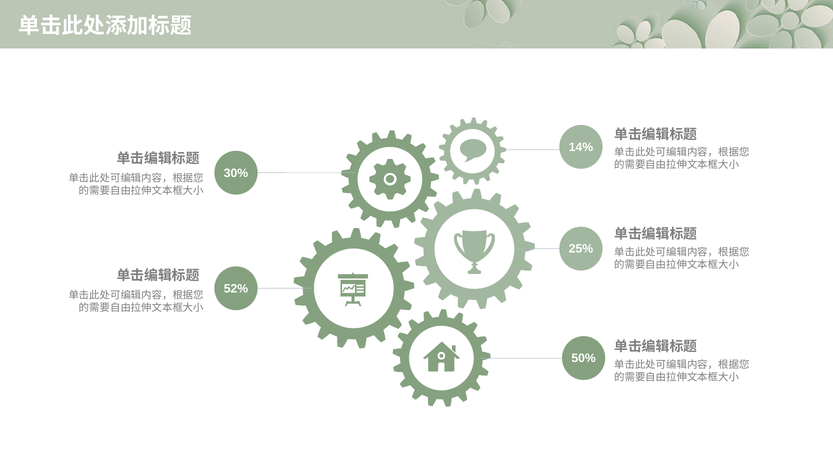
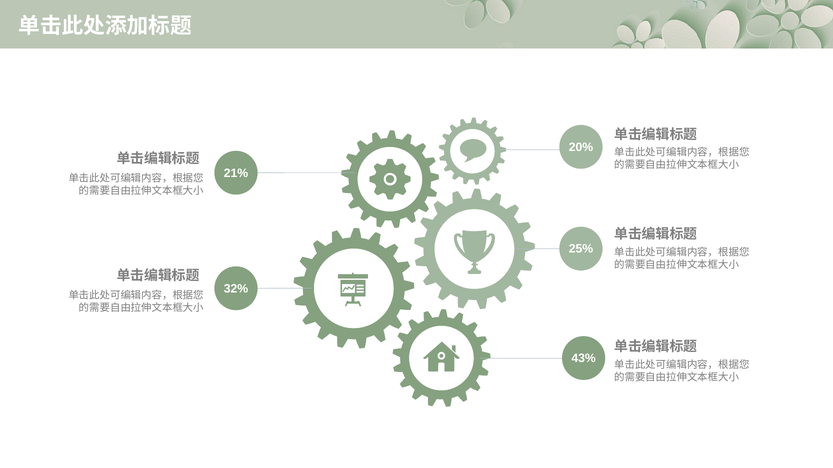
14%: 14% -> 20% (581, 147)
30%: 30% -> 21% (236, 173)
52%: 52% -> 32% (236, 289)
50%: 50% -> 43% (584, 359)
